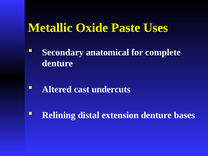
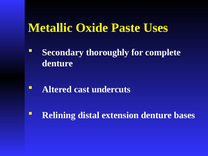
anatomical: anatomical -> thoroughly (108, 52)
